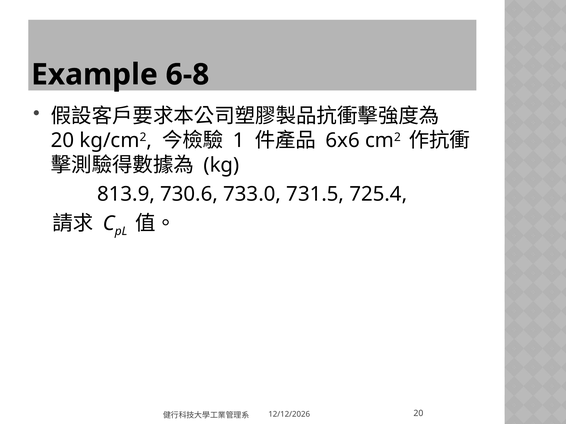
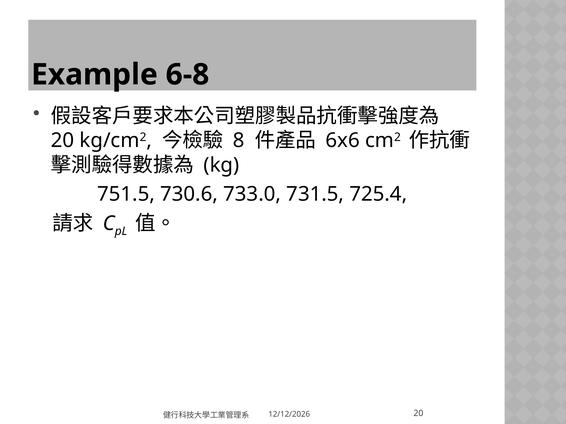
1: 1 -> 8 (239, 141)
813.9: 813.9 -> 751.5 (126, 194)
